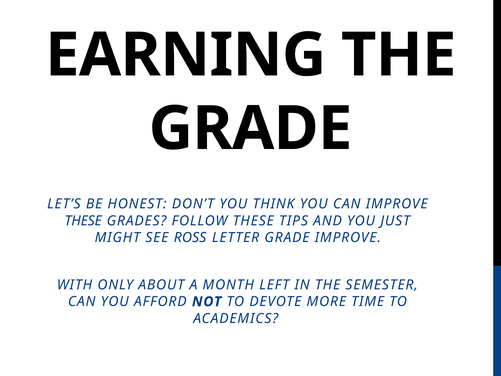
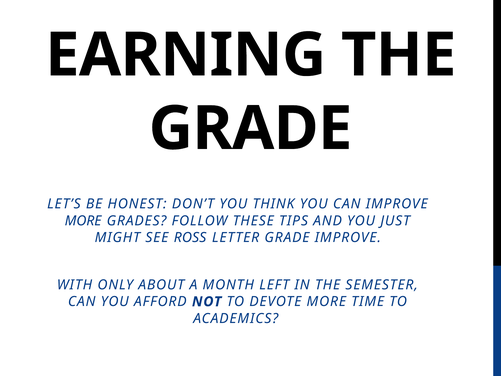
THESE: THESE -> MORE (83, 221)
